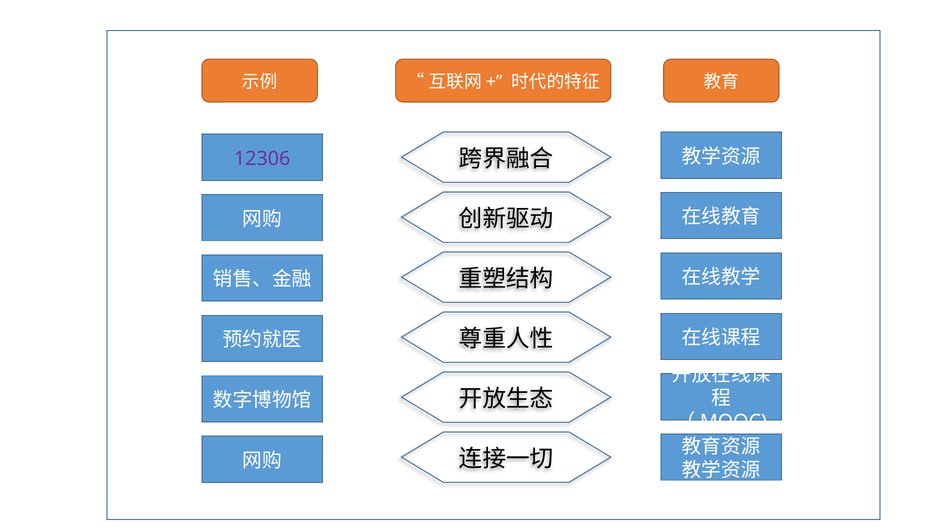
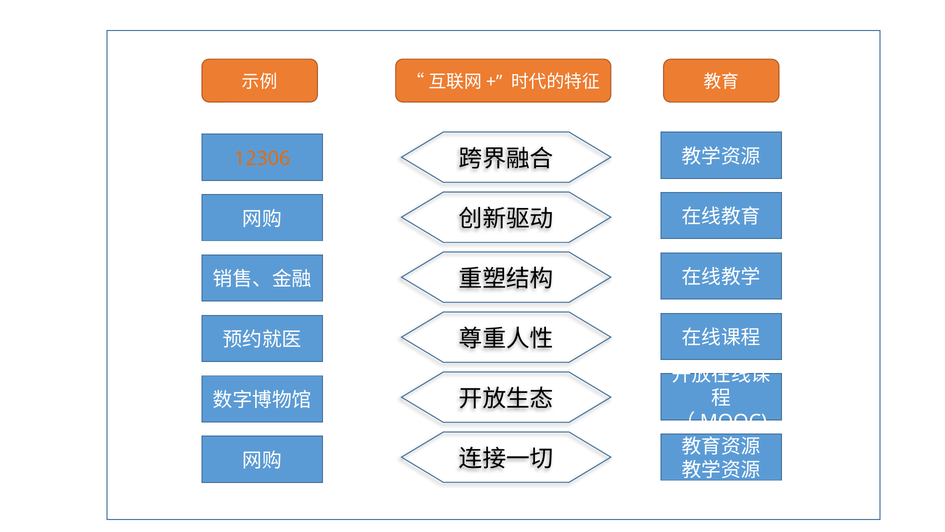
12306 colour: purple -> orange (262, 159)
